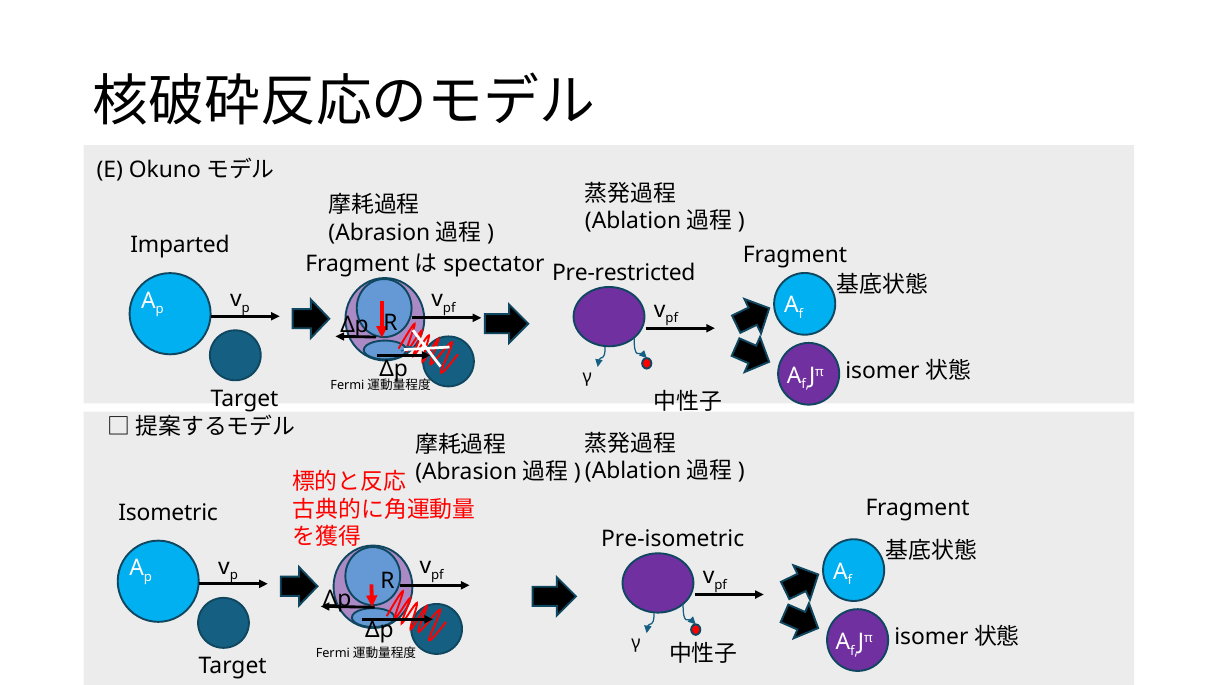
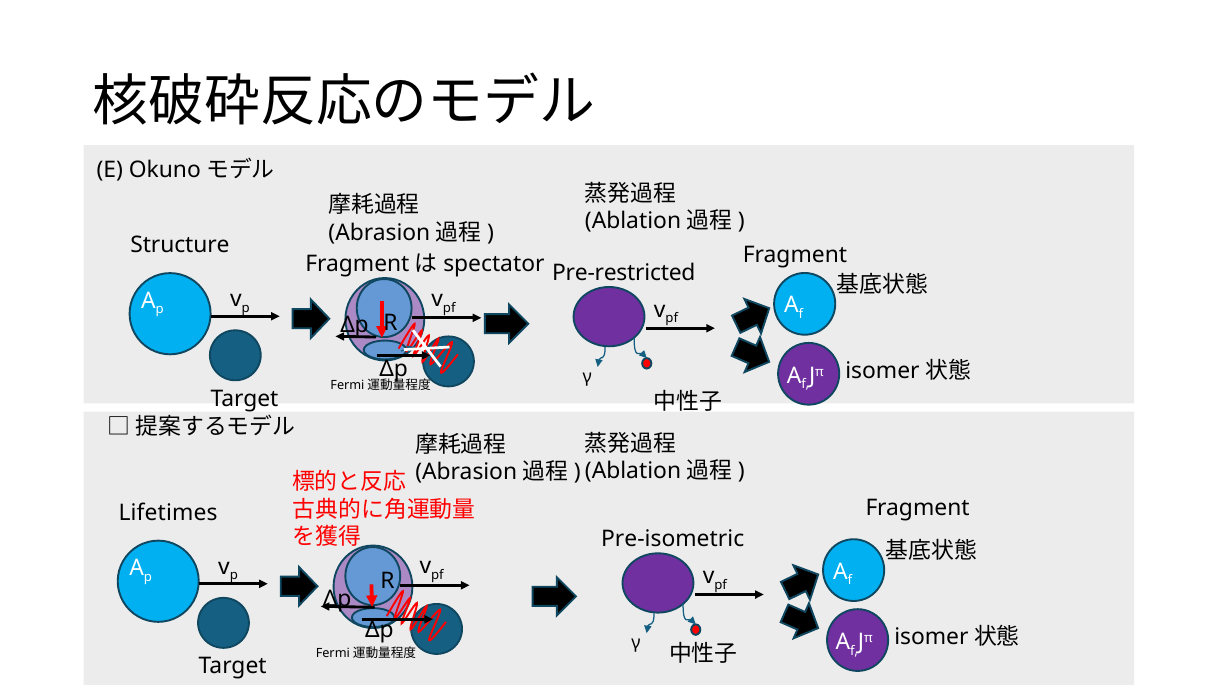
Imparted: Imparted -> Structure (180, 245)
Isometric: Isometric -> Lifetimes (168, 513)
